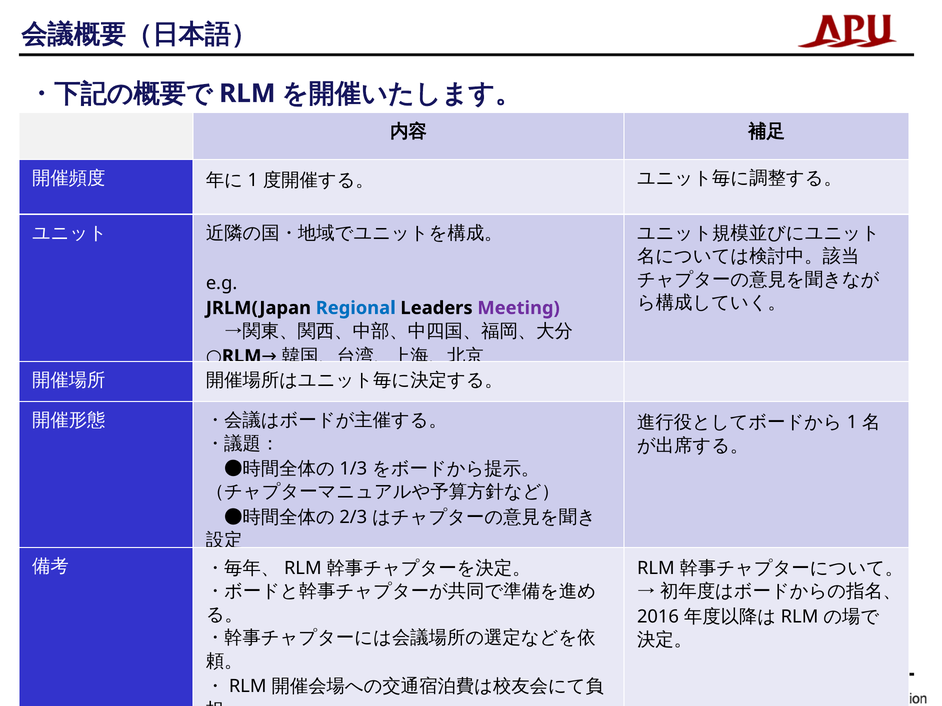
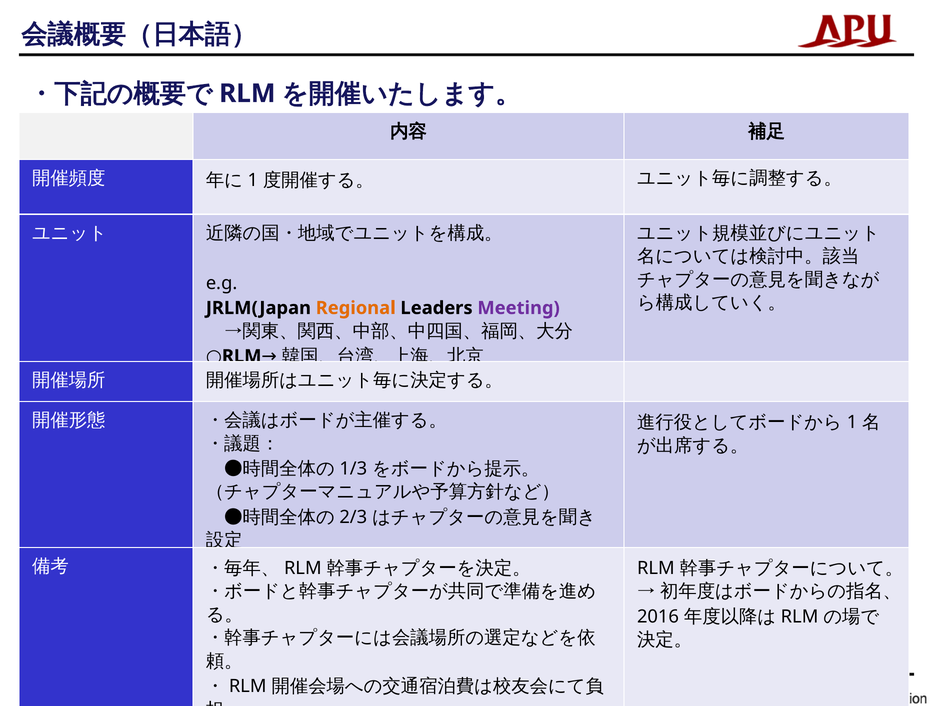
Regional colour: blue -> orange (356, 308)
